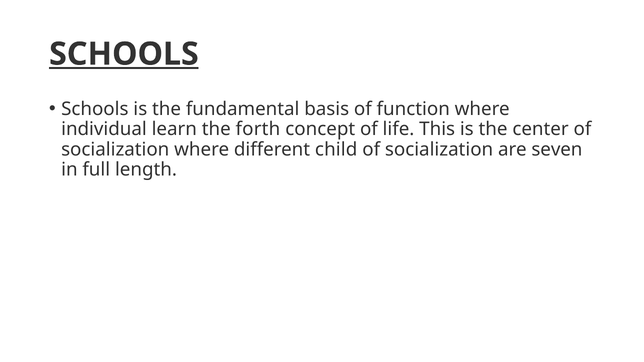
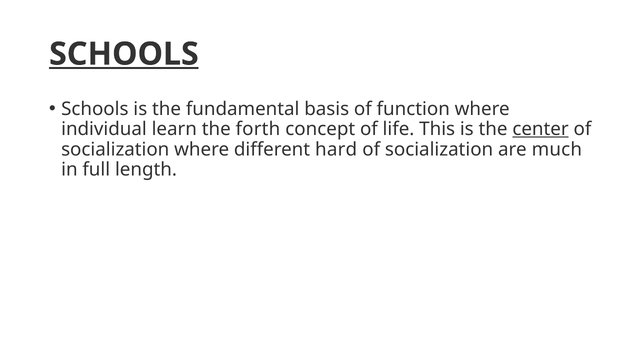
center underline: none -> present (541, 129)
child: child -> hard (336, 149)
seven: seven -> much (557, 149)
